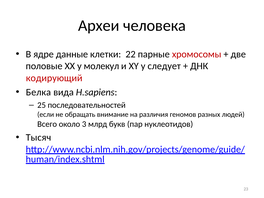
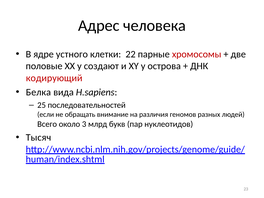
Археи: Археи -> Адрес (99, 26)
данные: данные -> устного (72, 54)
молекул: молекул -> создают (101, 66)
следует: следует -> острова (164, 66)
